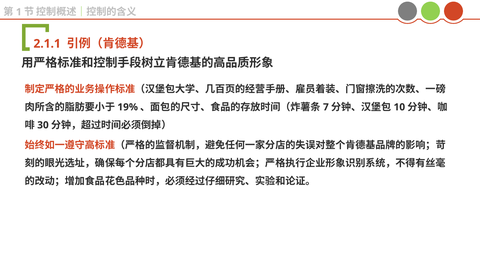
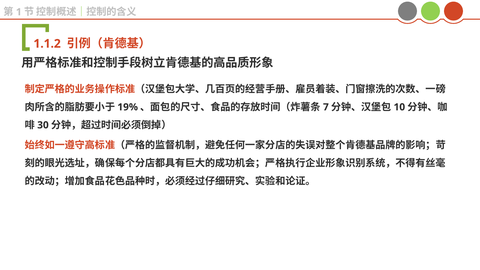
2.1.1: 2.1.1 -> 1.1.2 (47, 44)
